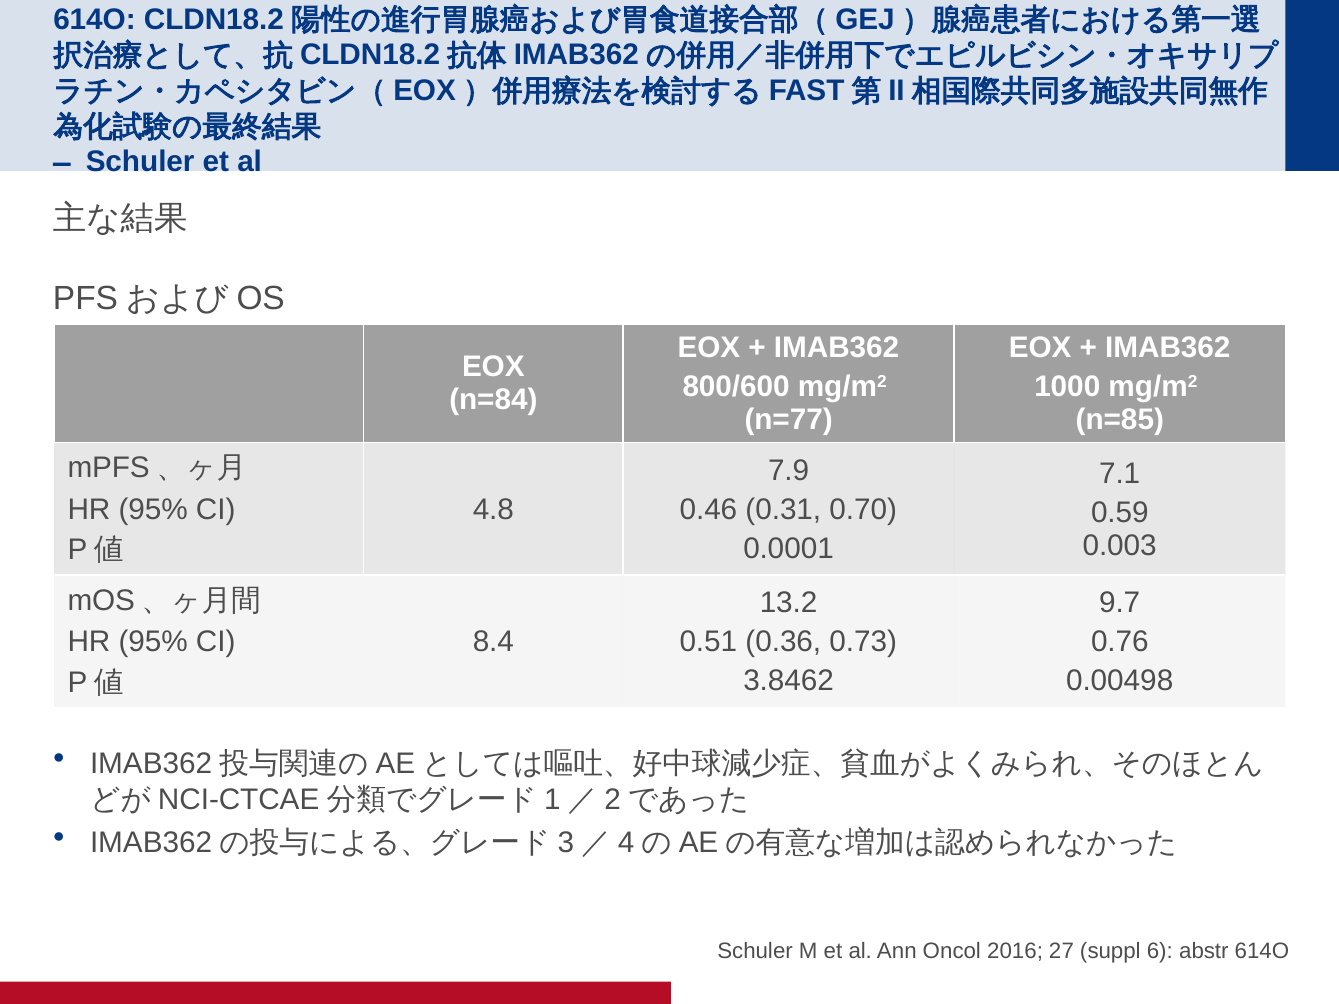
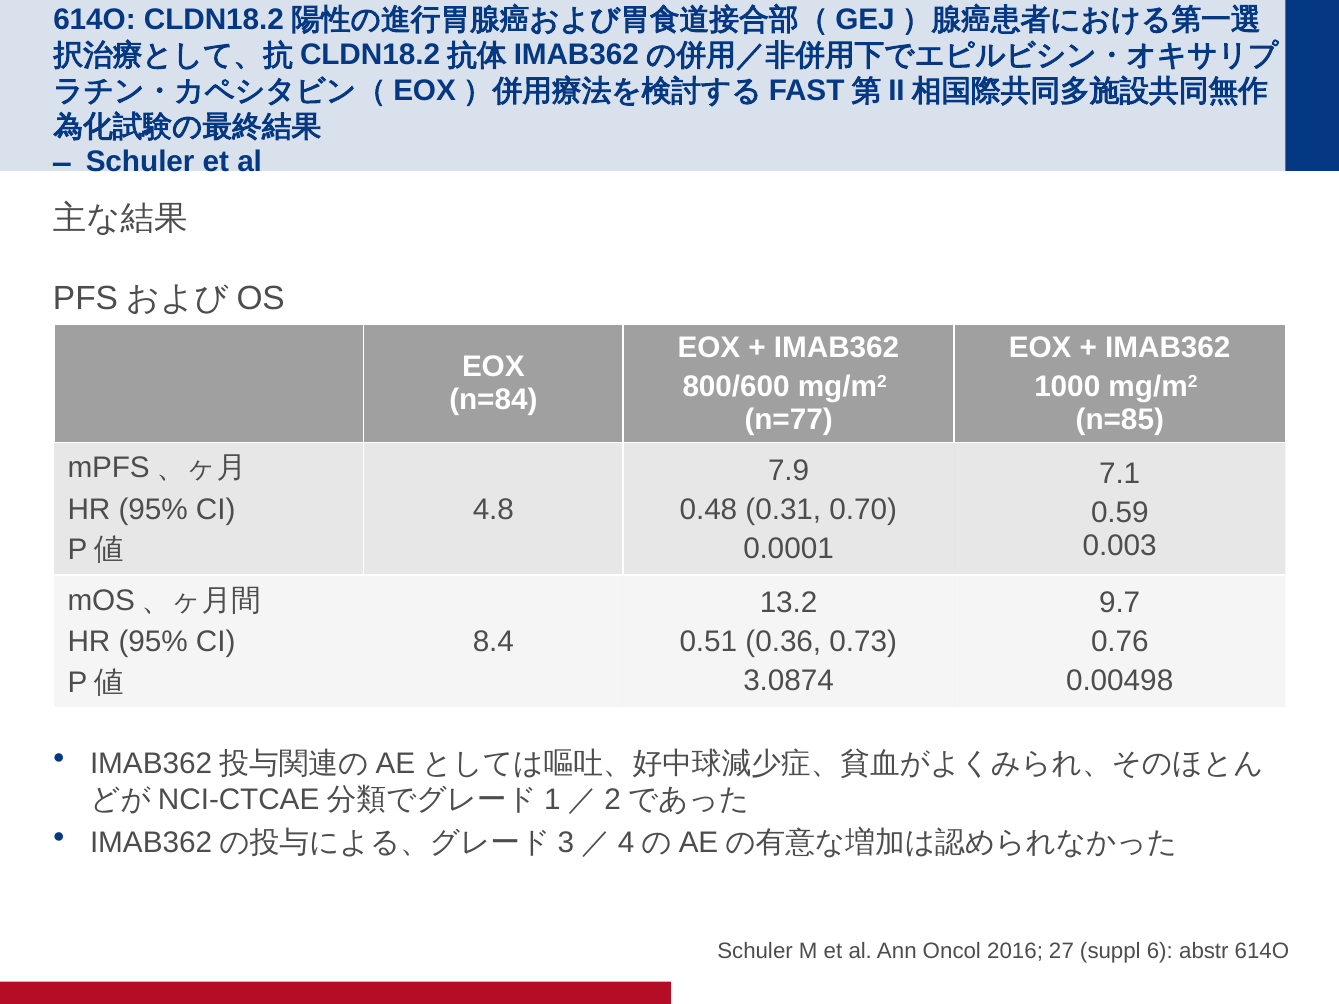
0.46: 0.46 -> 0.48 (708, 509)
3.8462: 3.8462 -> 3.0874 (789, 681)
